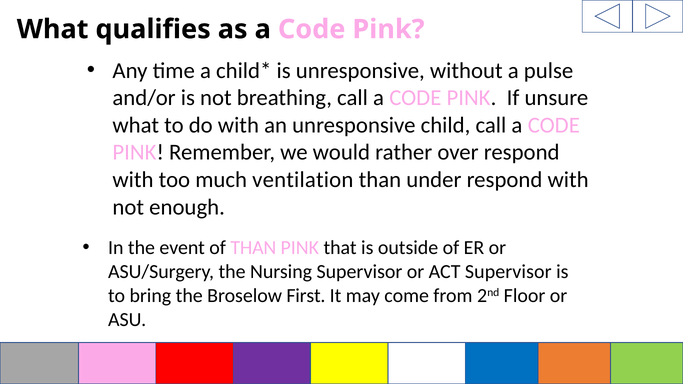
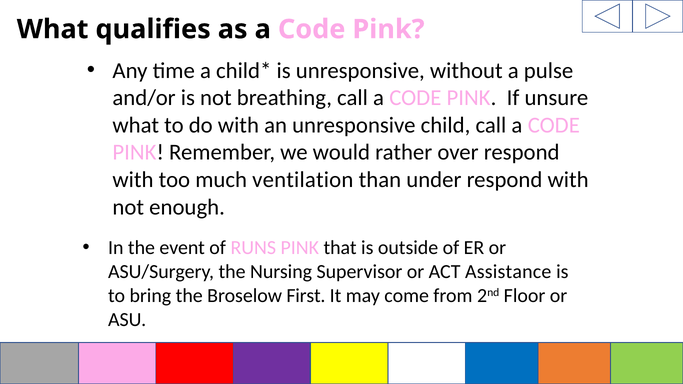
of THAN: THAN -> RUNS (253, 248)
ACT Supervisor: Supervisor -> Assistance (508, 272)
